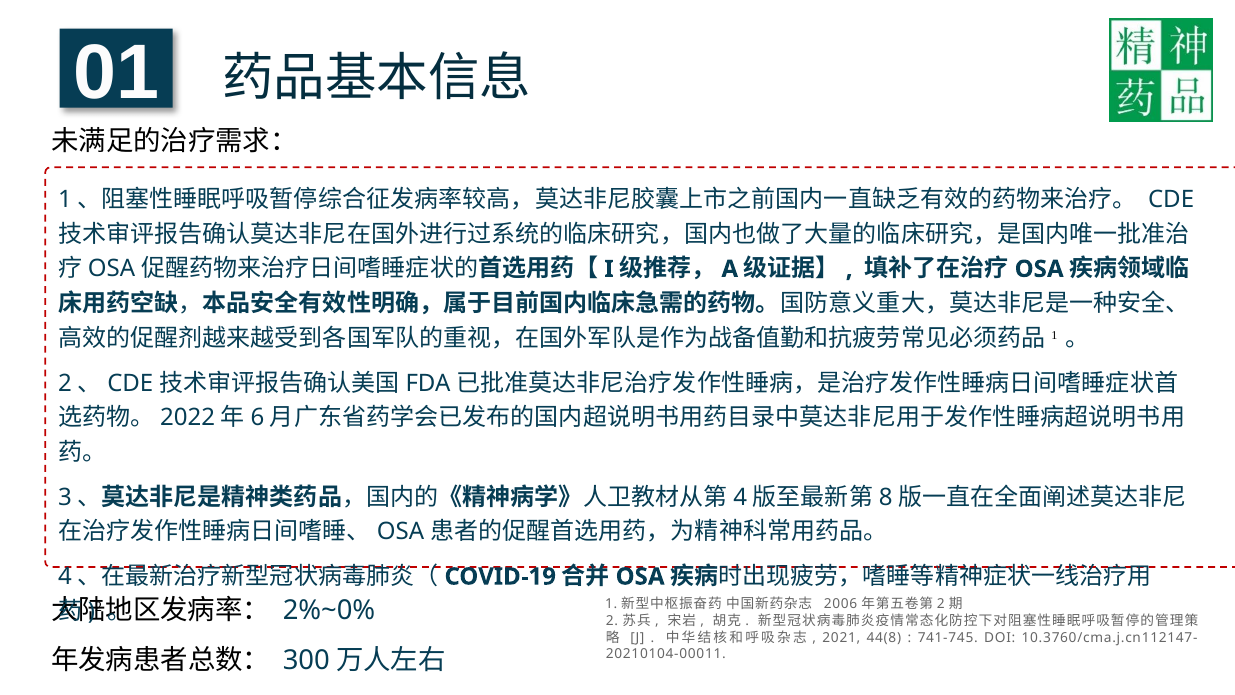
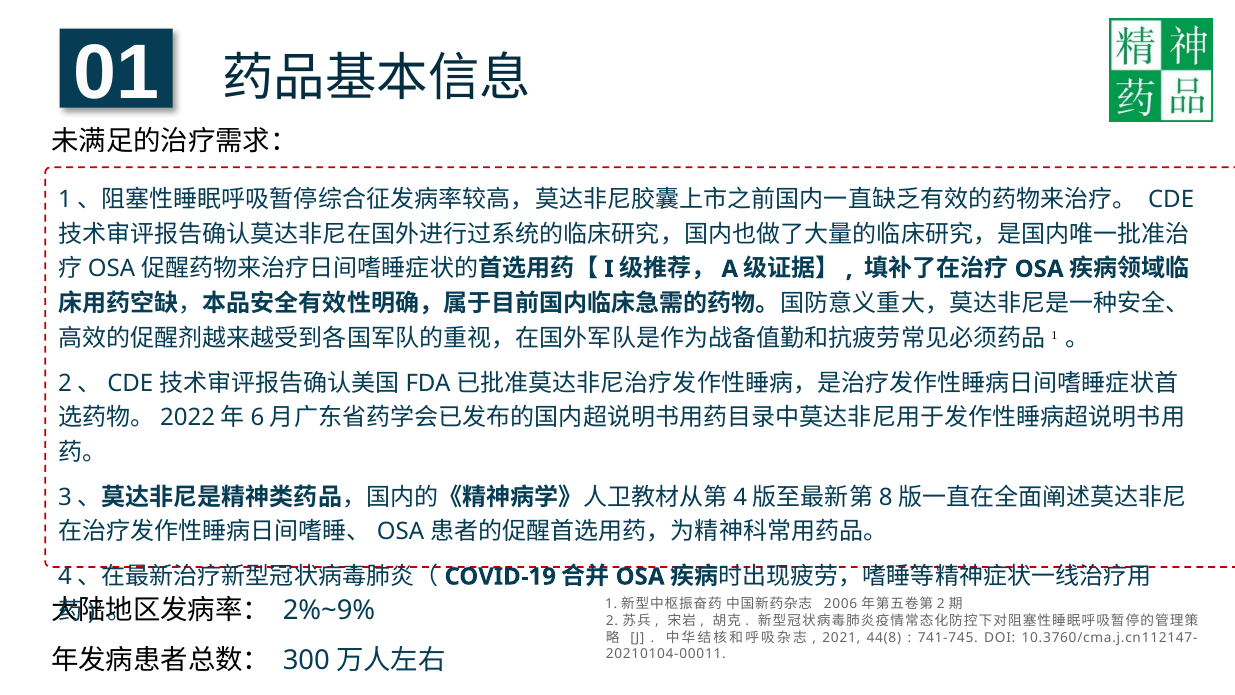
2%~0%: 2%~0% -> 2%~9% (329, 610)
